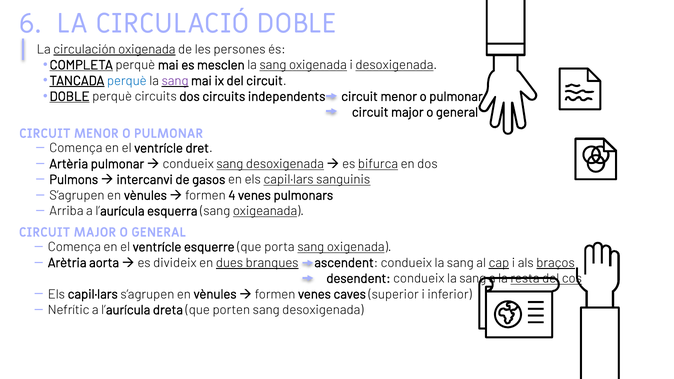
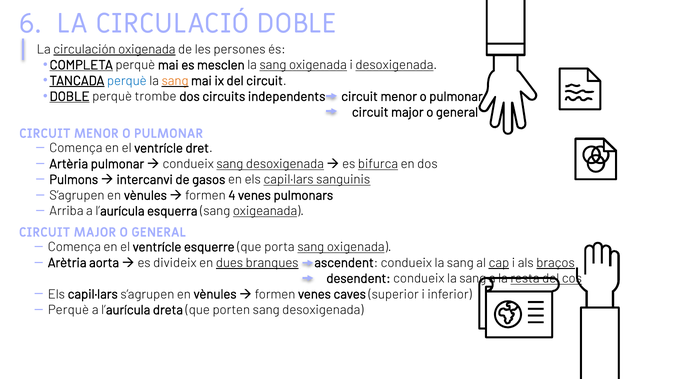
sang colour: purple -> orange (175, 81)
perquè circuits: circuits -> trombe (156, 97)
Nefrític: Nefrític -> Perquè (68, 310)
